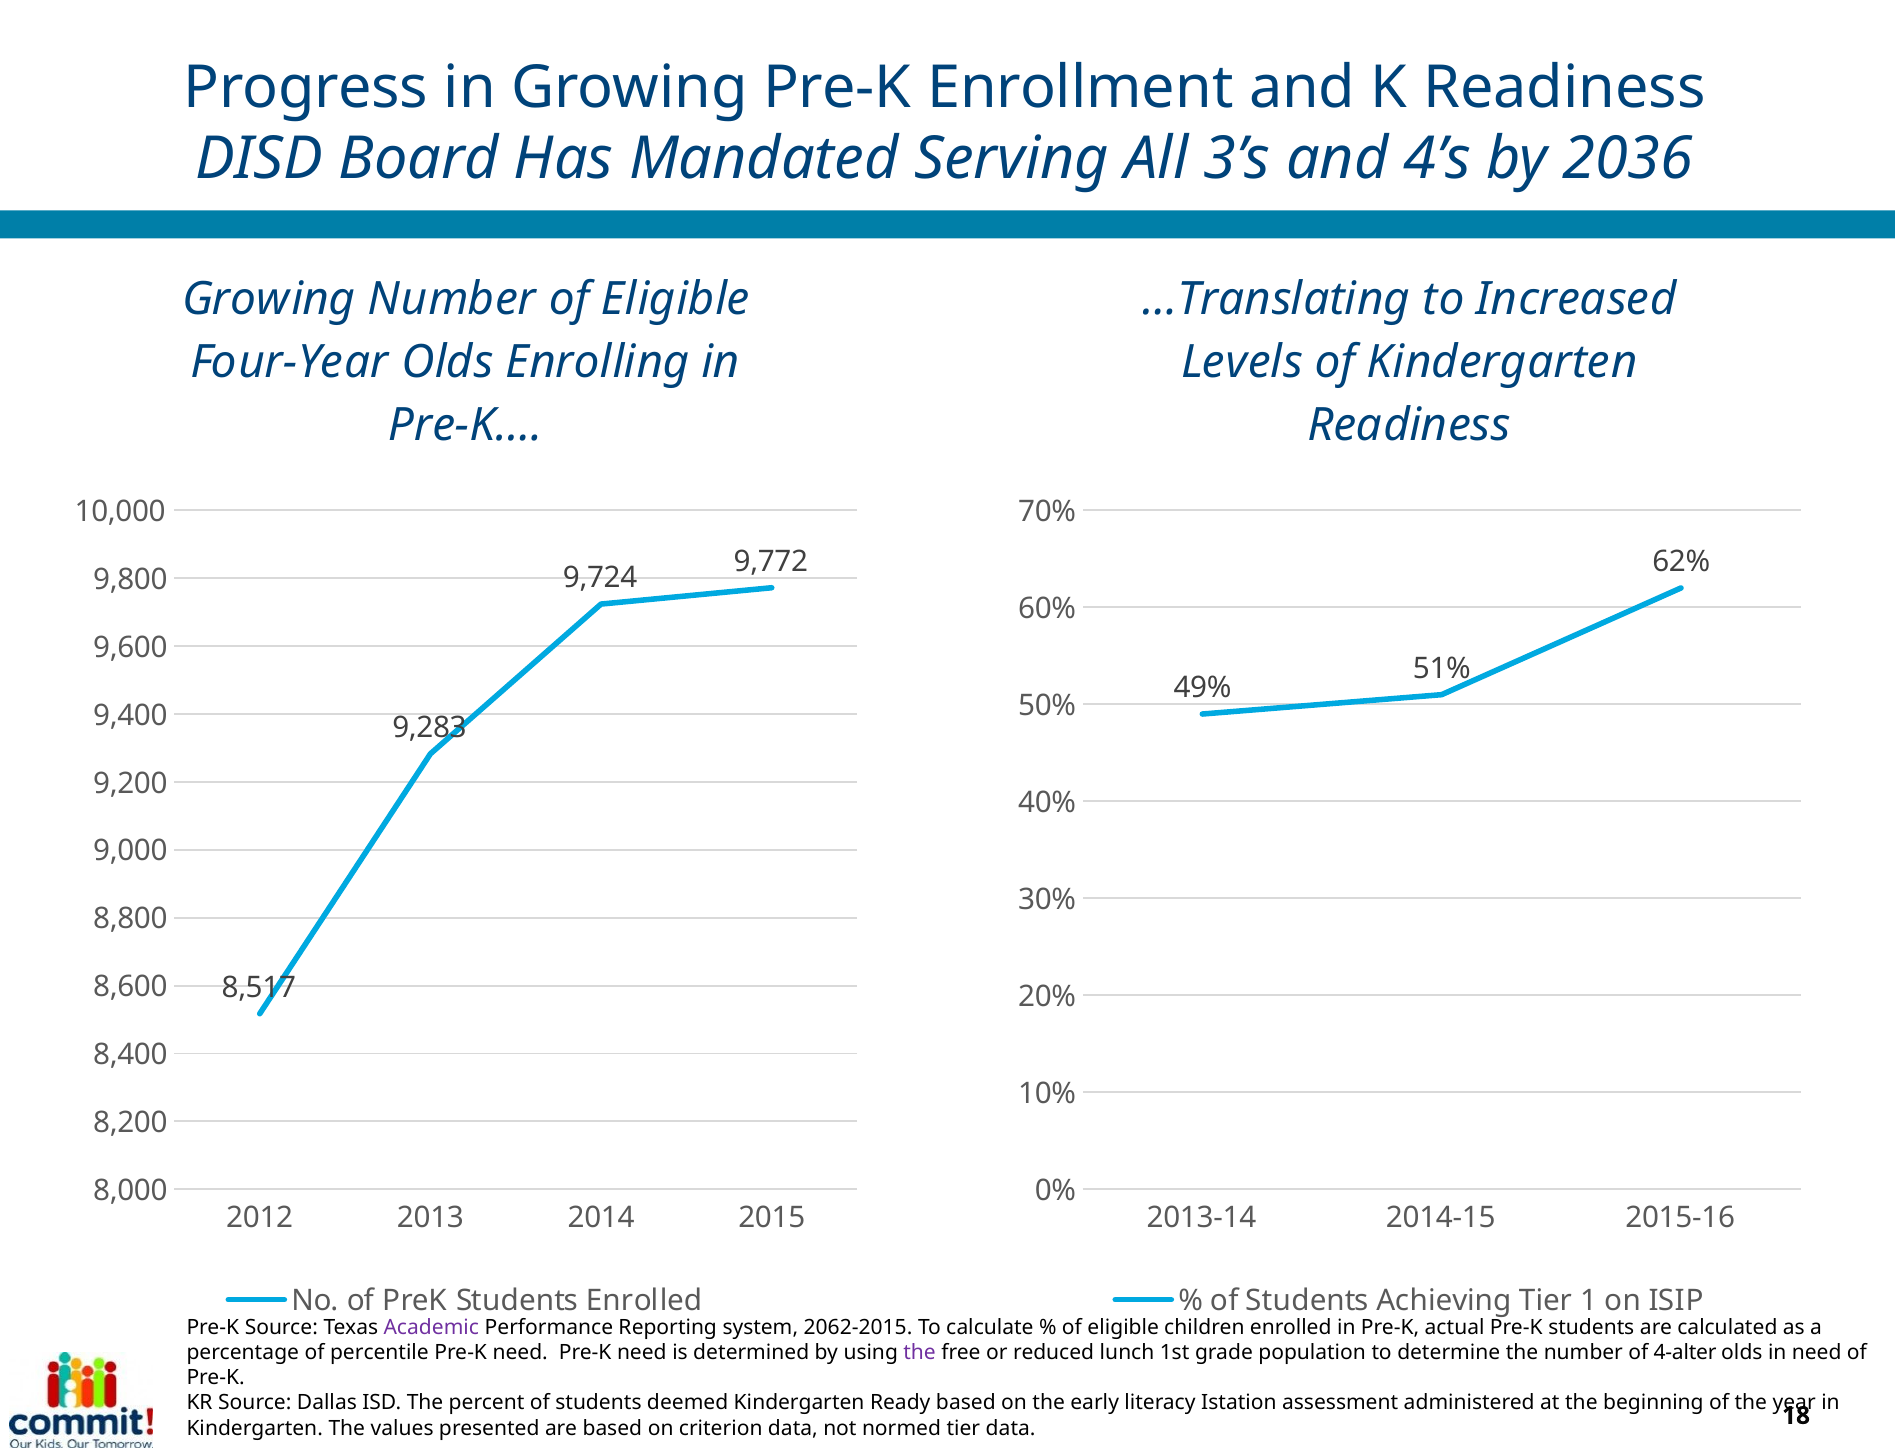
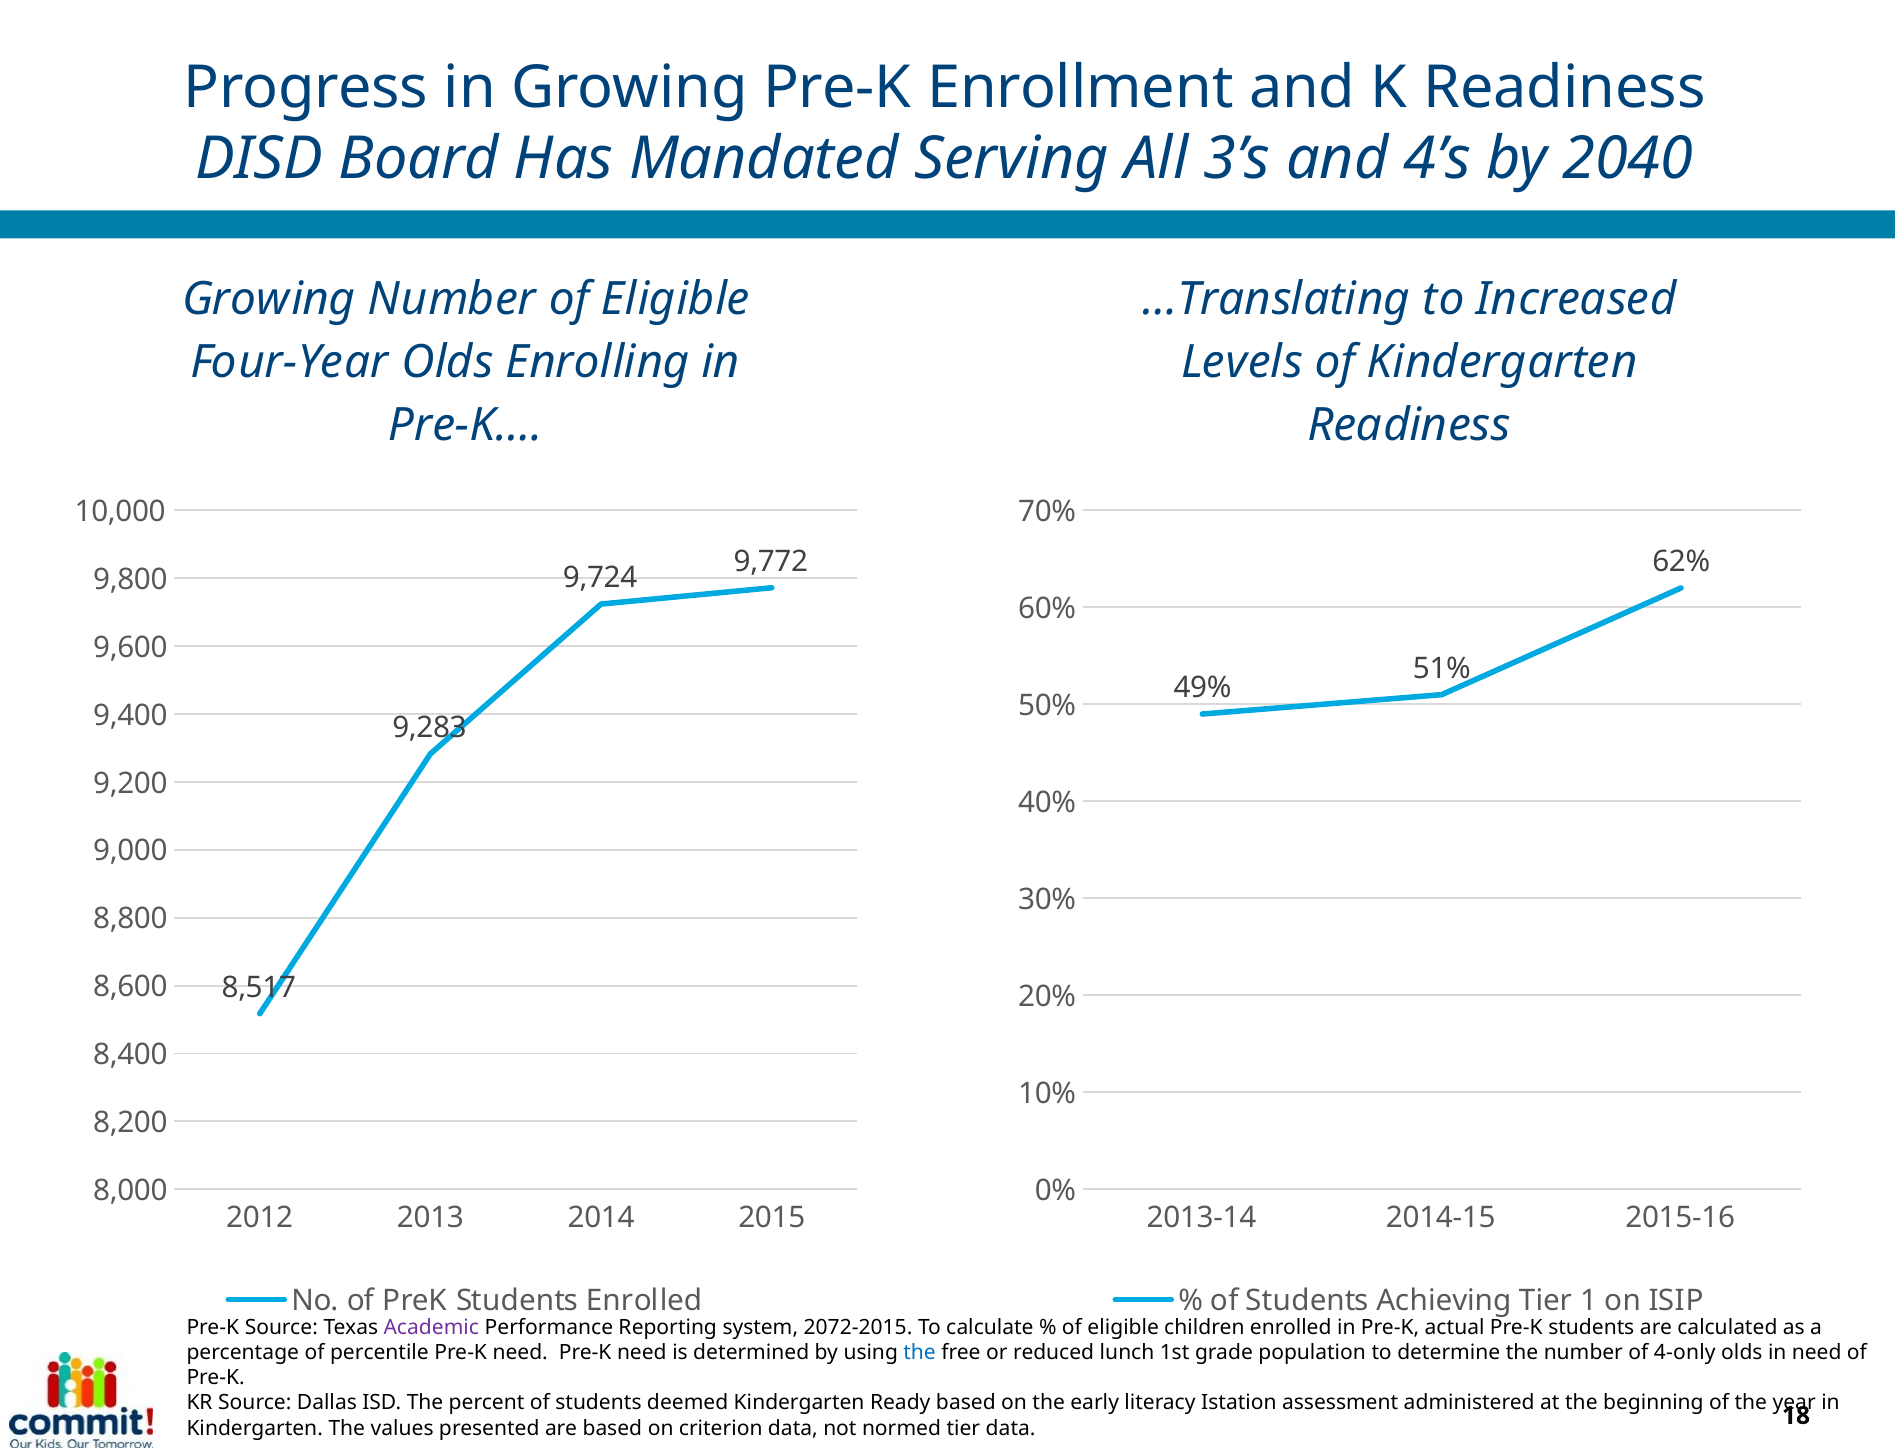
2036: 2036 -> 2040 (1628, 159)
2062-2015: 2062-2015 -> 2072-2015 (858, 1327)
the colour: purple -> blue (920, 1352)
4-alter: 4-alter -> 4-only (1685, 1352)
